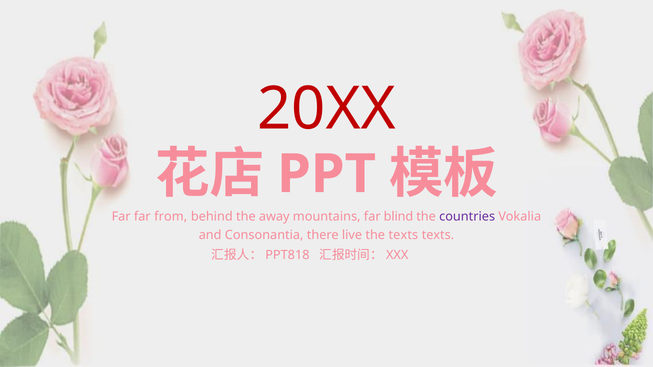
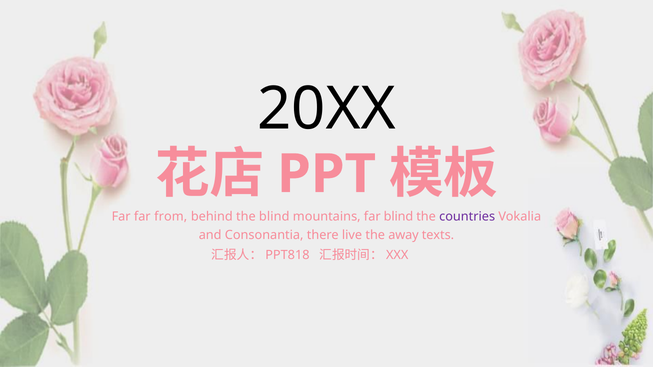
20XX colour: red -> black (327, 109)
the away: away -> blind (274, 217)
the texts: texts -> away (403, 235)
